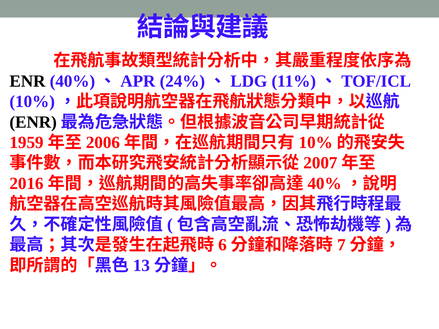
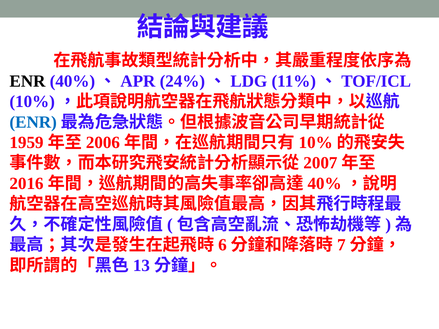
ENR colour: black -> blue (33, 122)
